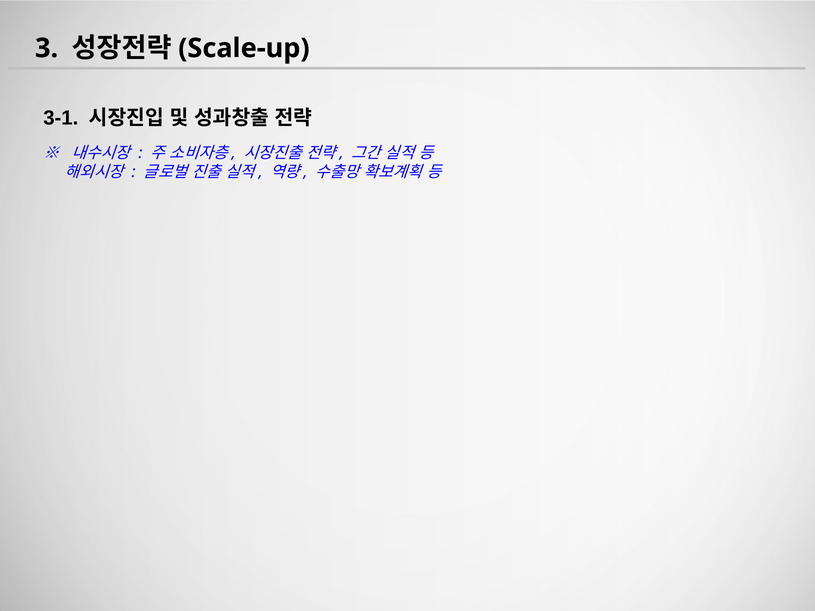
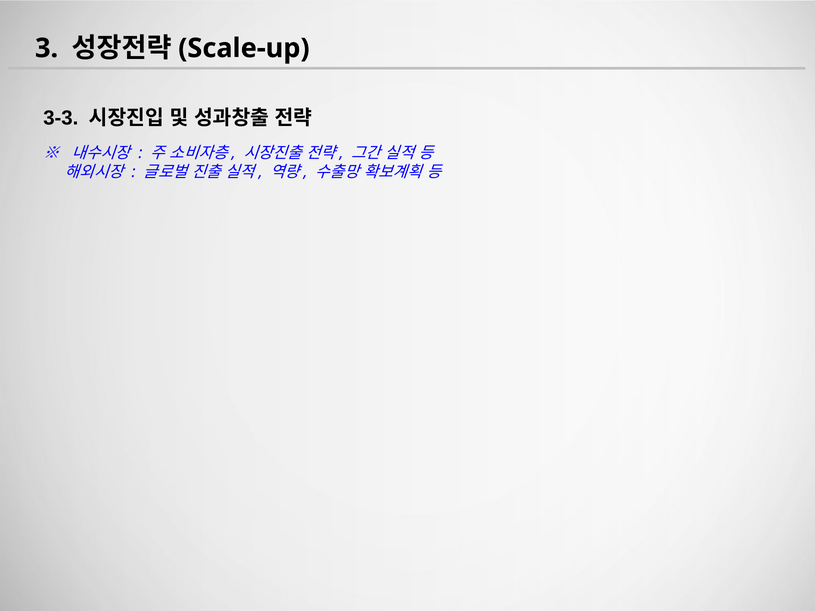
3-1: 3-1 -> 3-3 (61, 118)
